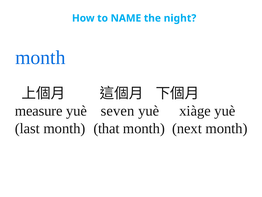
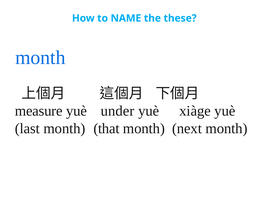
night: night -> these (180, 18)
seven: seven -> under (118, 111)
